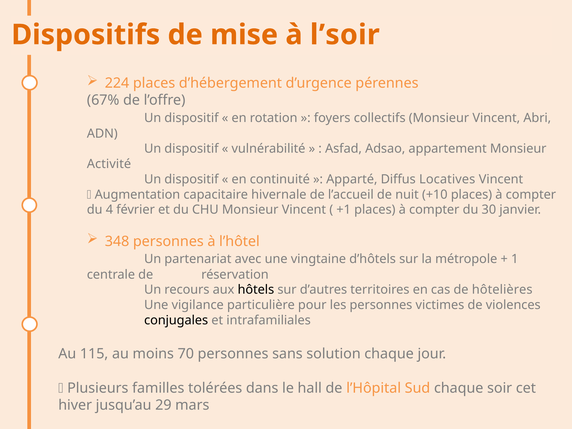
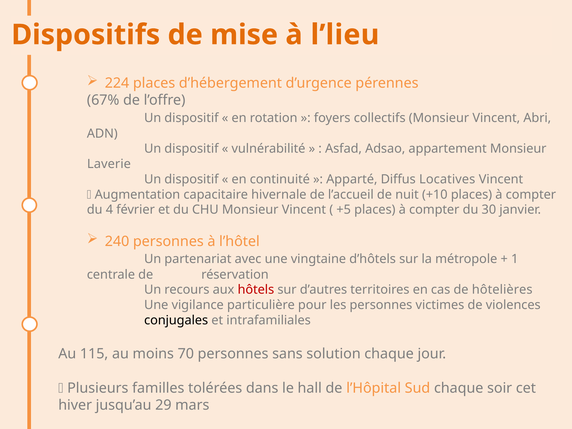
l’soir: l’soir -> l’lieu (345, 35)
Activité: Activité -> Laverie (109, 164)
+1: +1 -> +5 (344, 210)
348: 348 -> 240 (117, 241)
hôtels colour: black -> red (256, 290)
